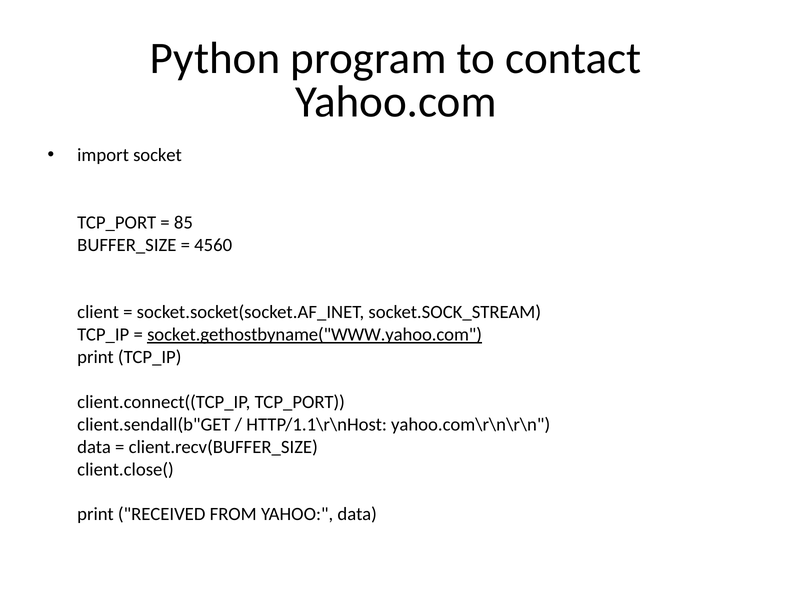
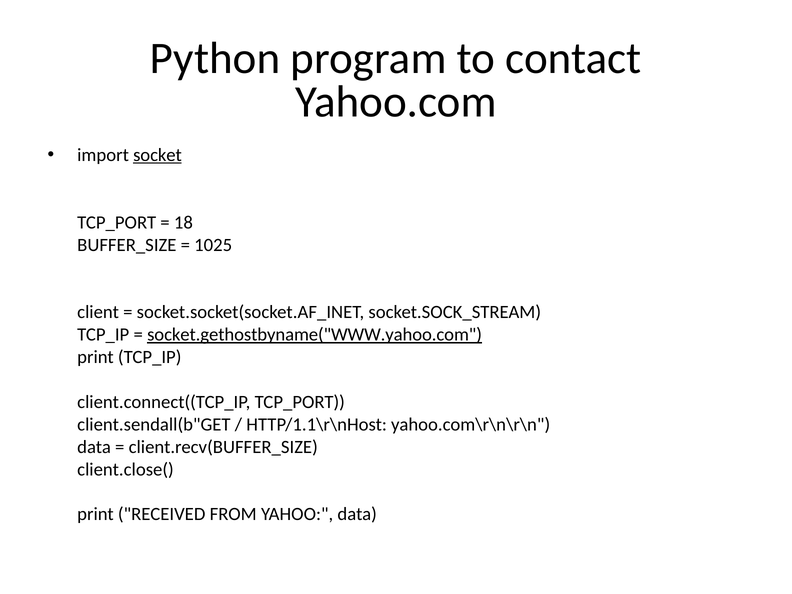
socket underline: none -> present (157, 155)
85: 85 -> 18 (183, 222)
4560: 4560 -> 1025 (213, 245)
